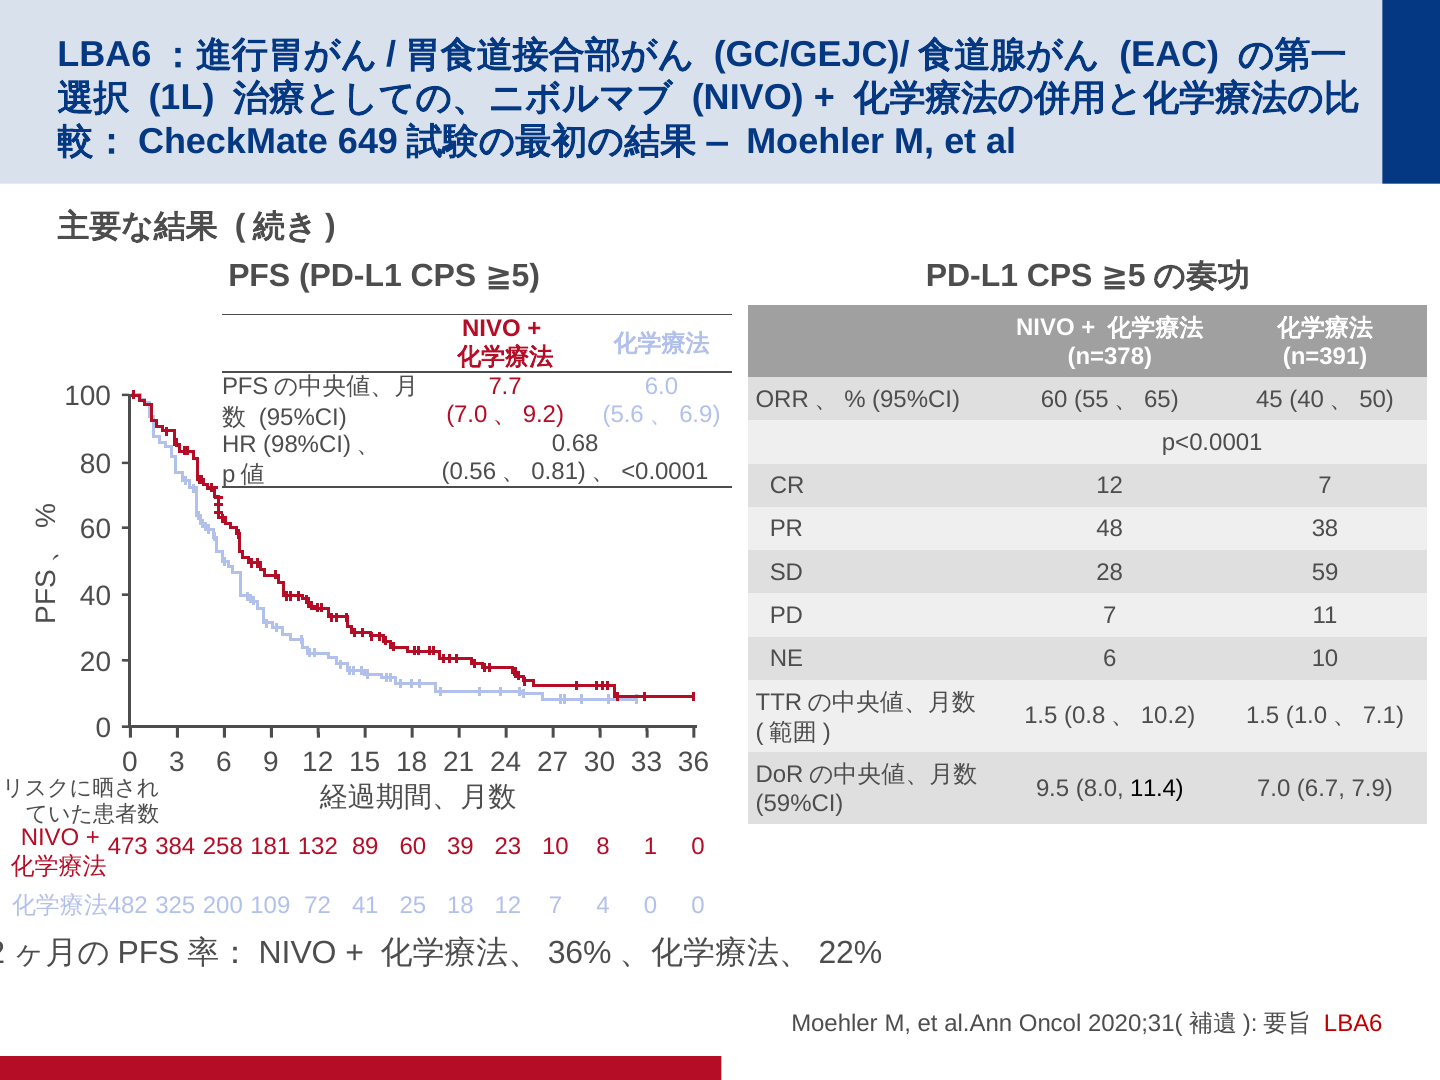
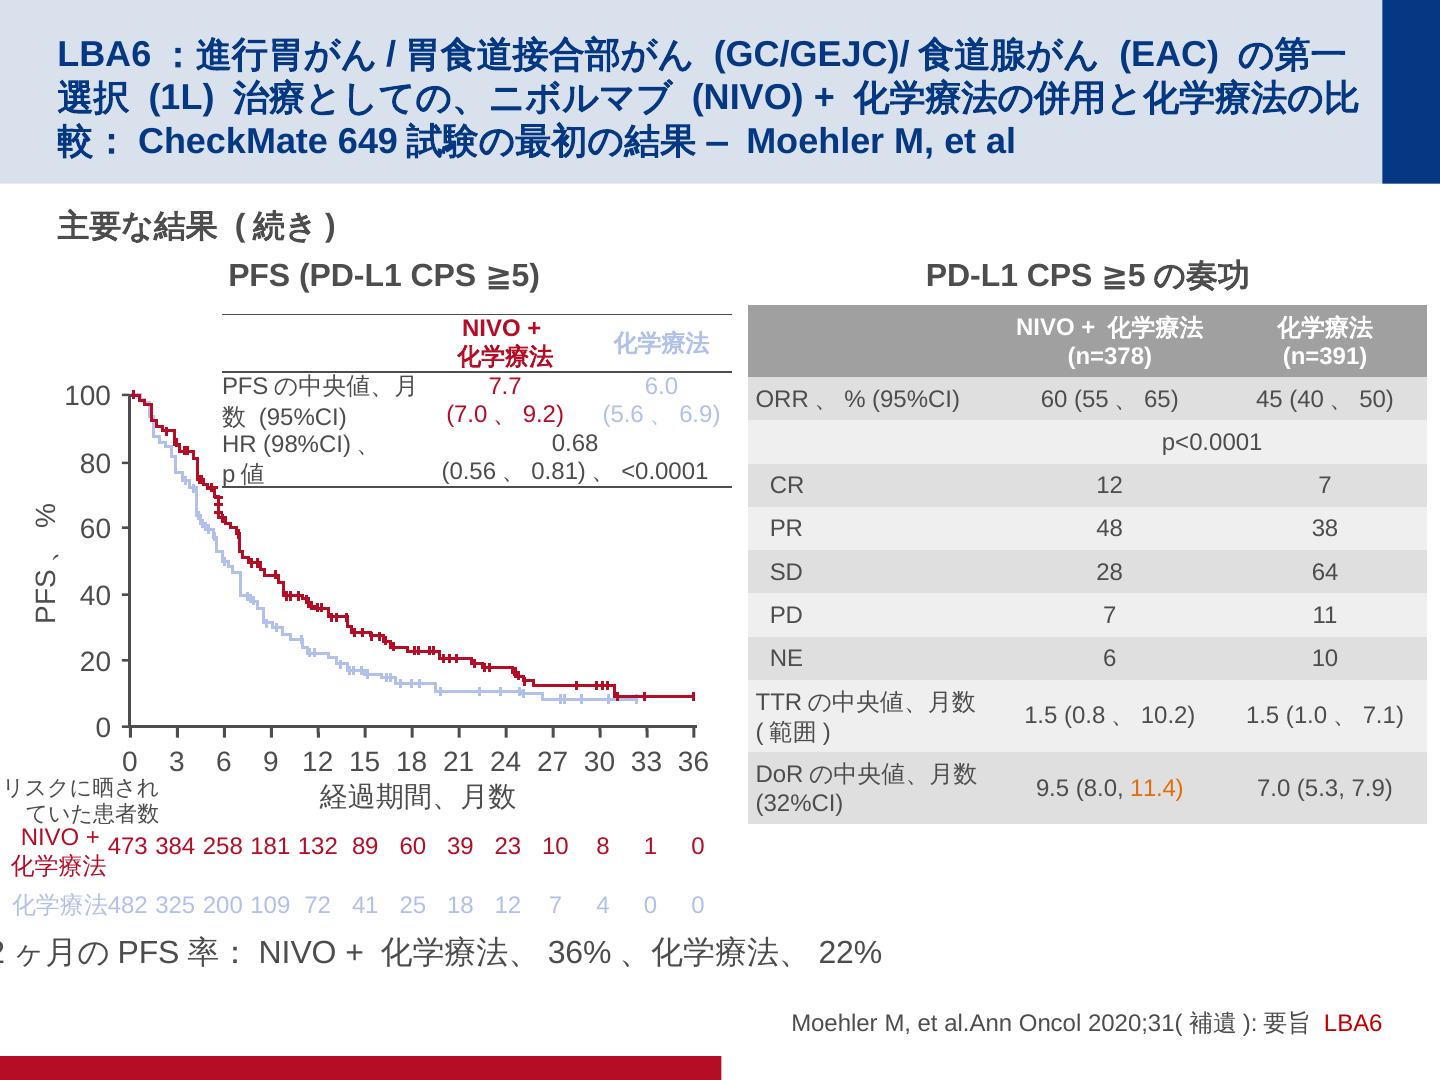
59: 59 -> 64 (1325, 572)
11.4 colour: black -> orange (1157, 789)
6.7: 6.7 -> 5.3 (1321, 789)
59%CI: 59%CI -> 32%CI (800, 804)
